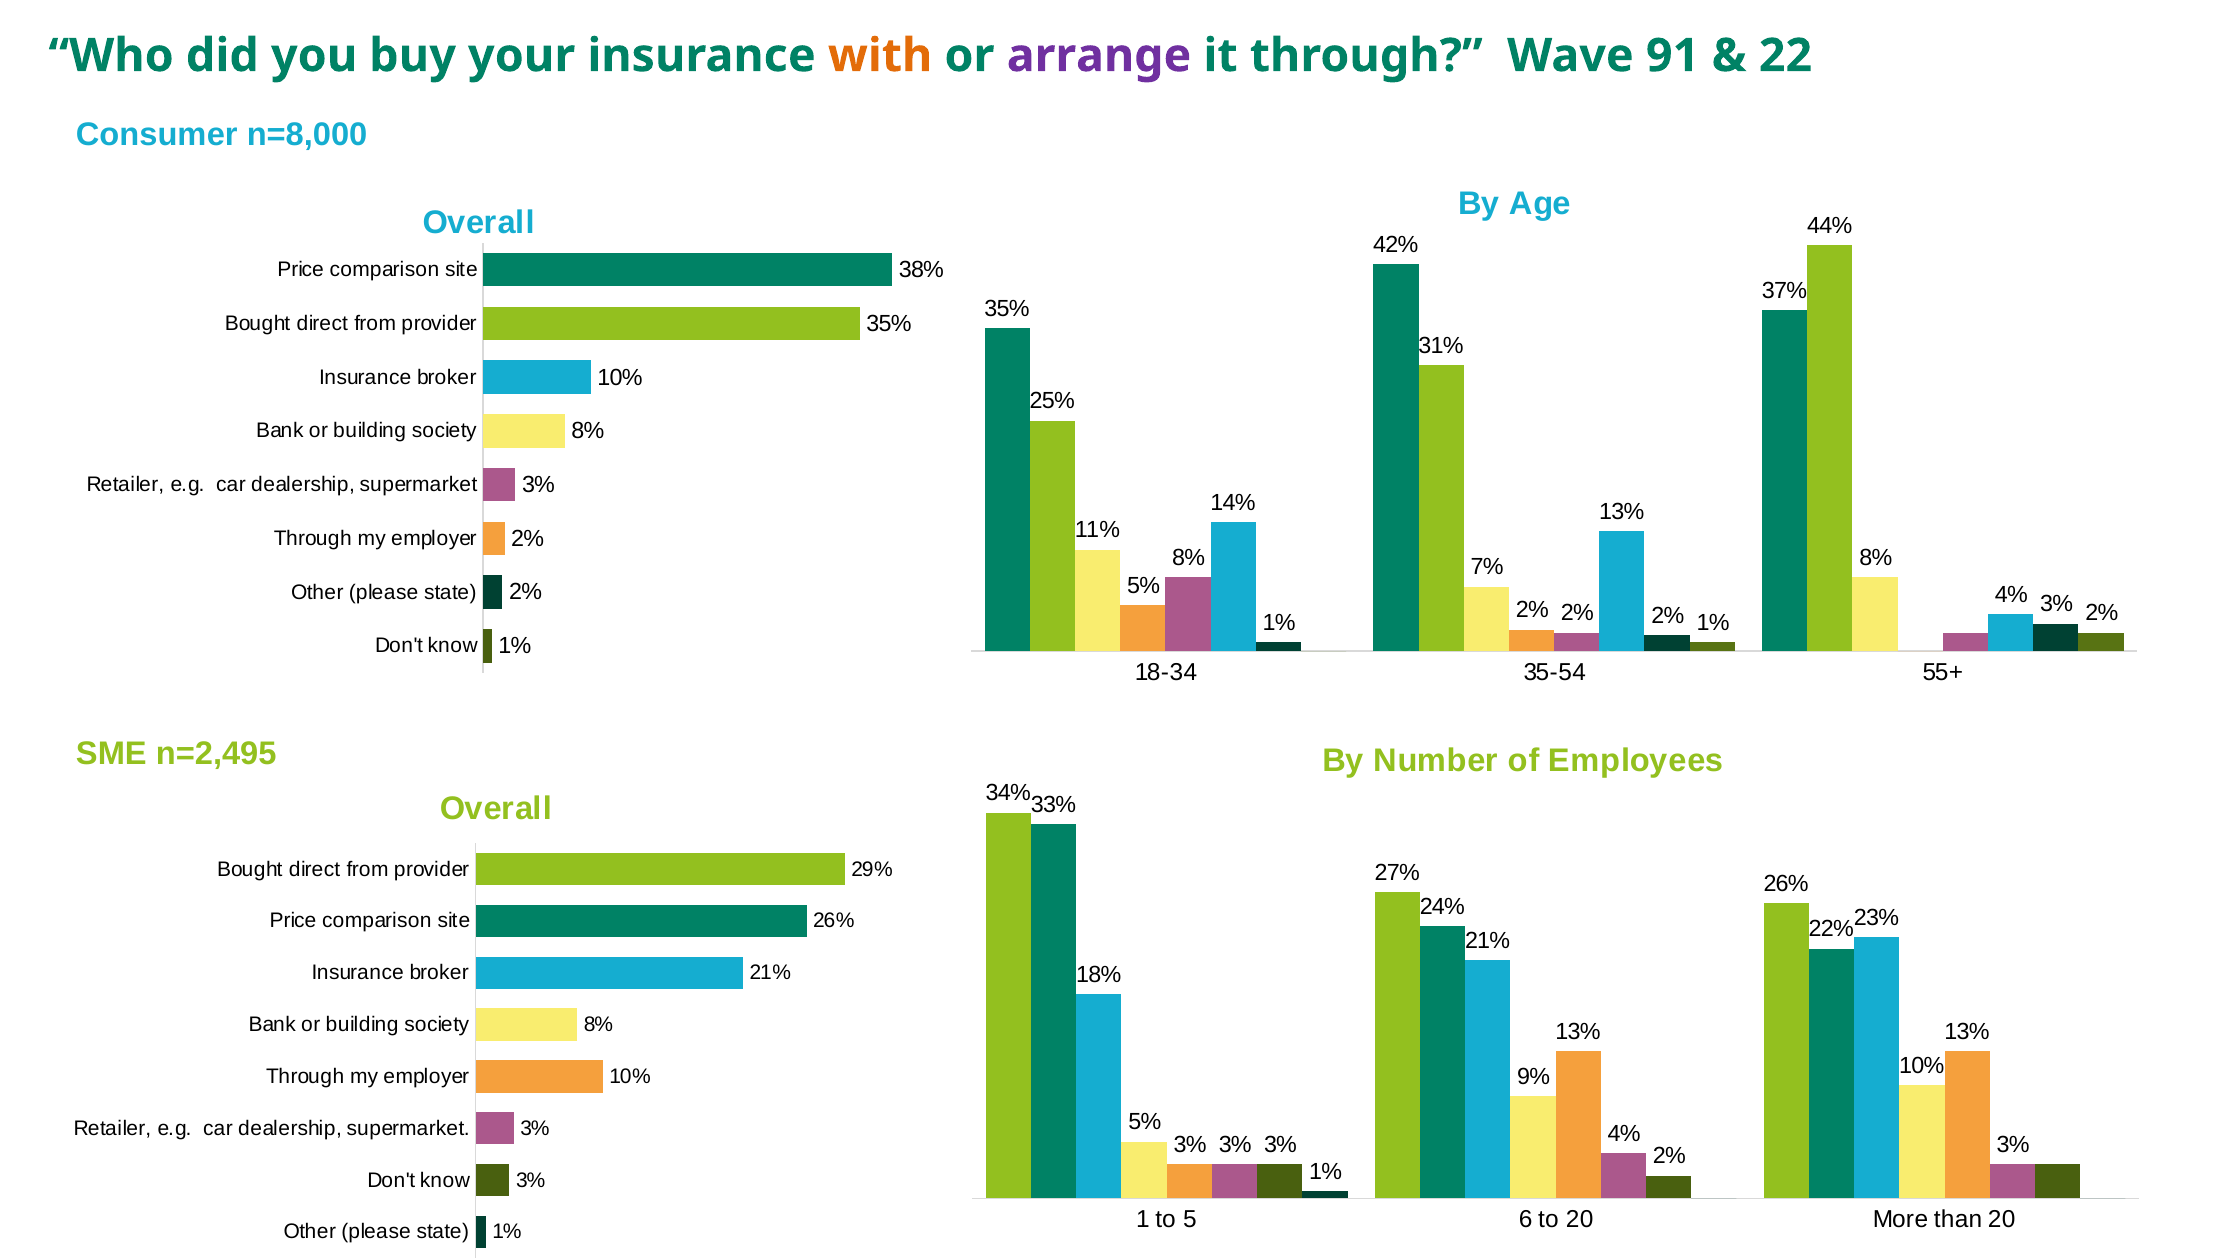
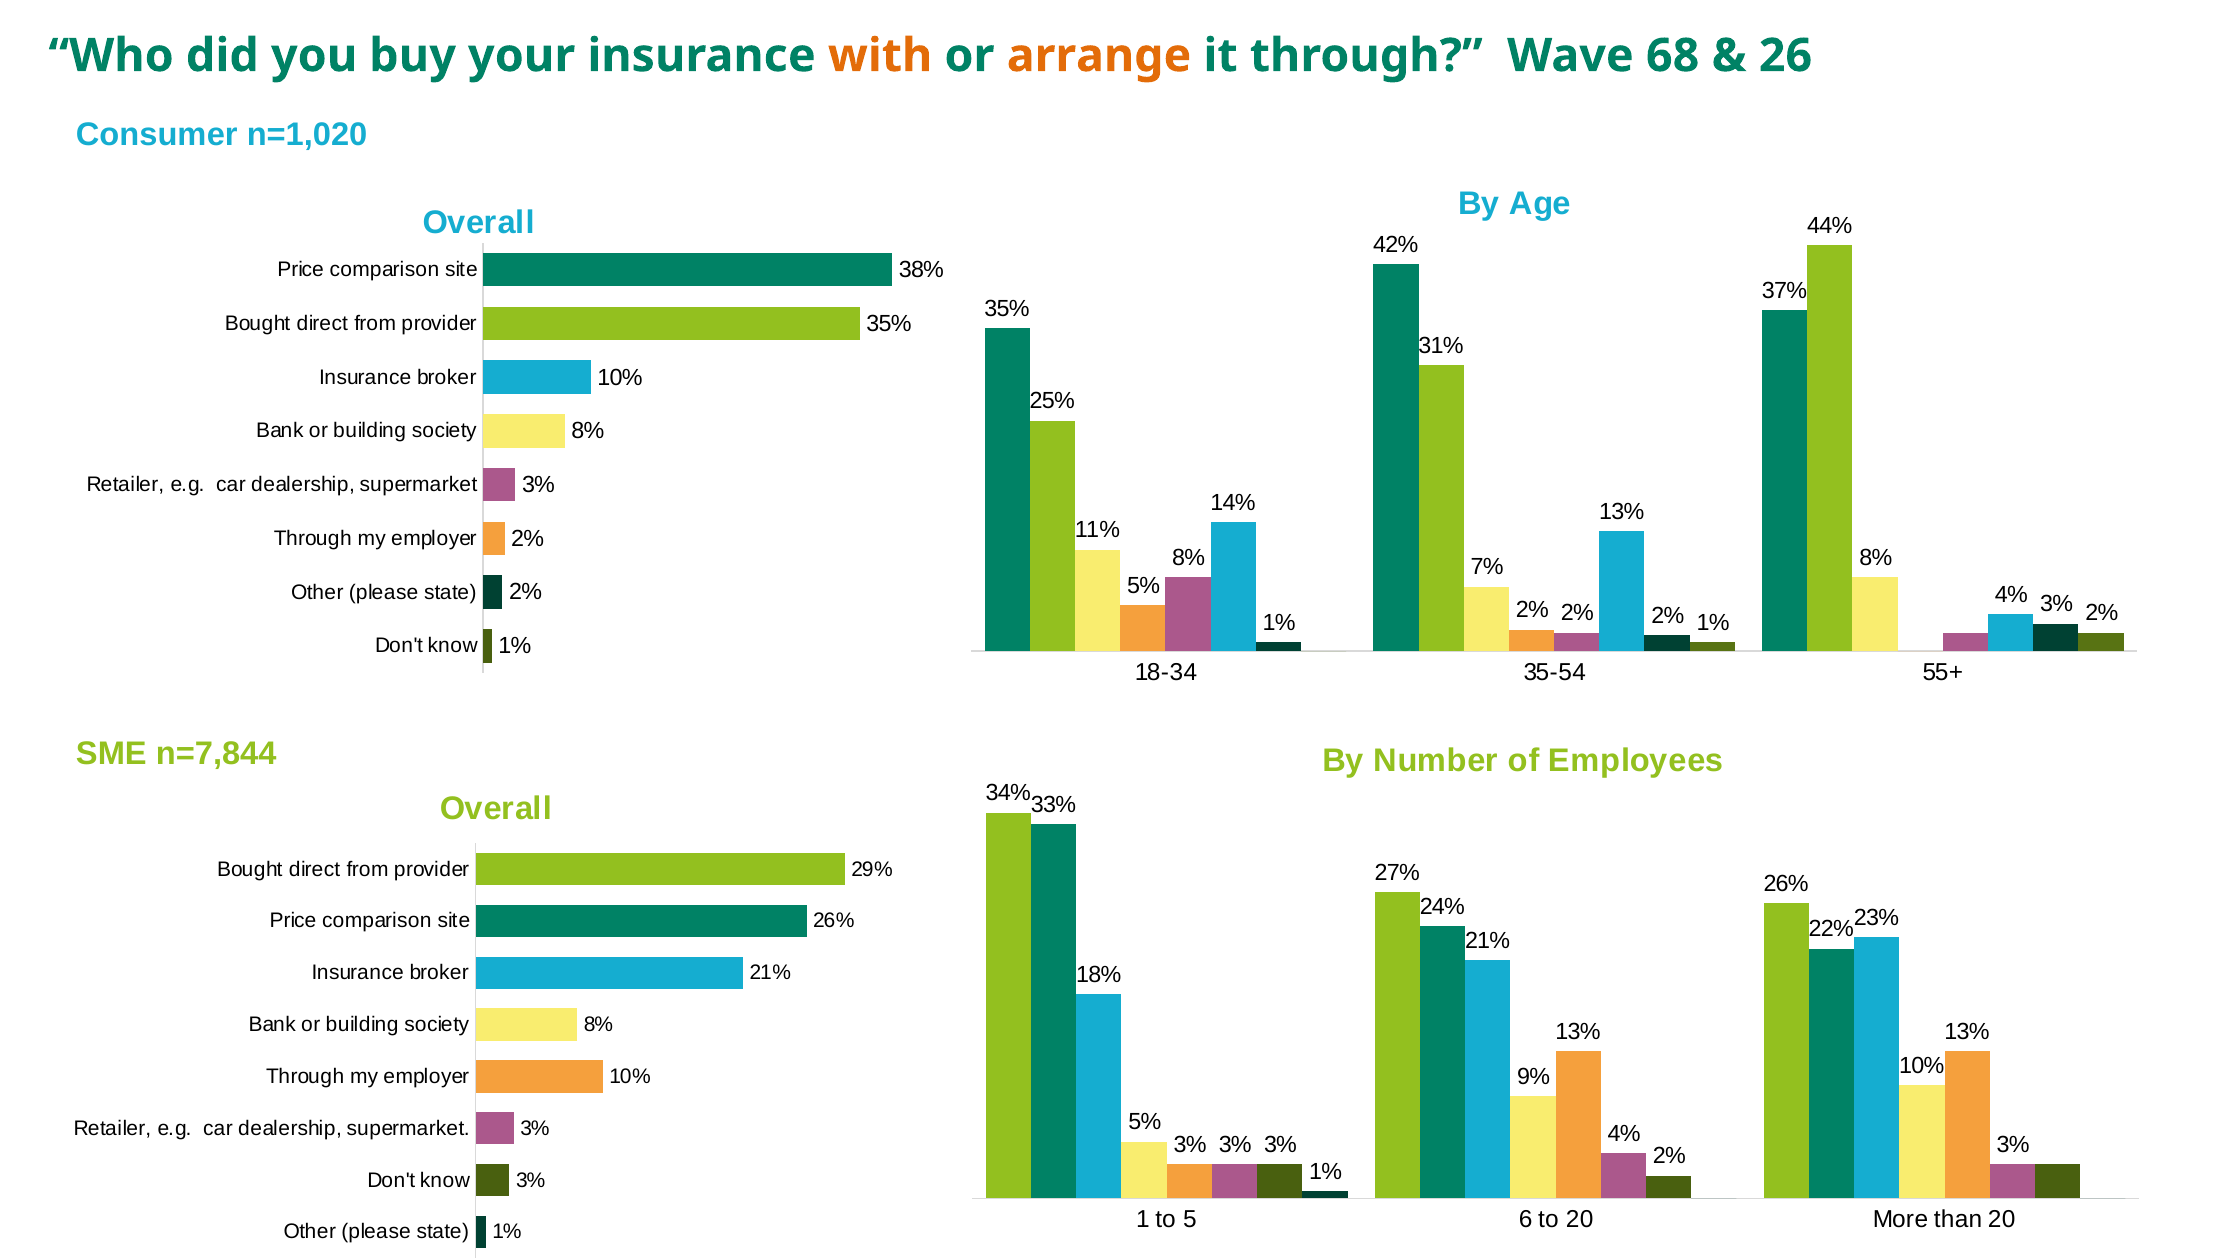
arrange colour: purple -> orange (1099, 56)
91: 91 -> 68 (1673, 56)
22: 22 -> 26 (1785, 56)
n=8,000: n=8,000 -> n=1,020 (307, 134)
n=2,495: n=2,495 -> n=7,844 (216, 754)
